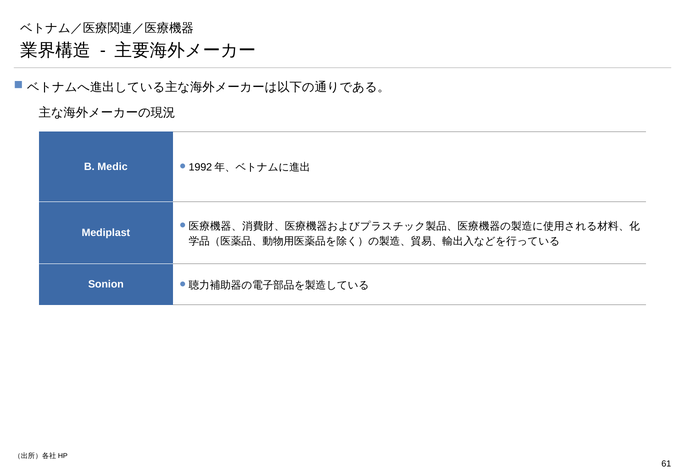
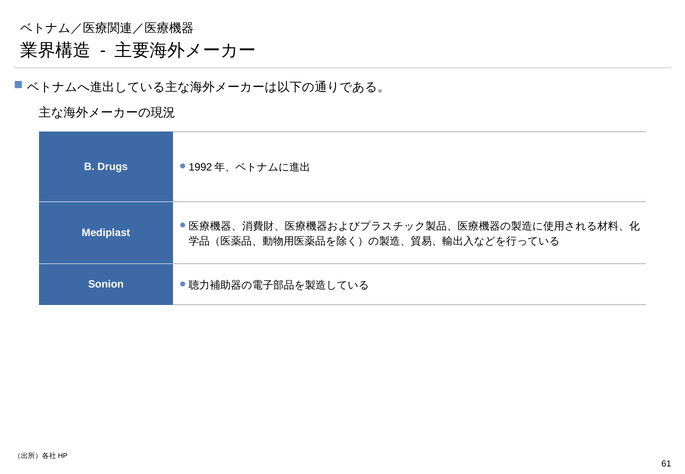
Medic: Medic -> Drugs (113, 167)
